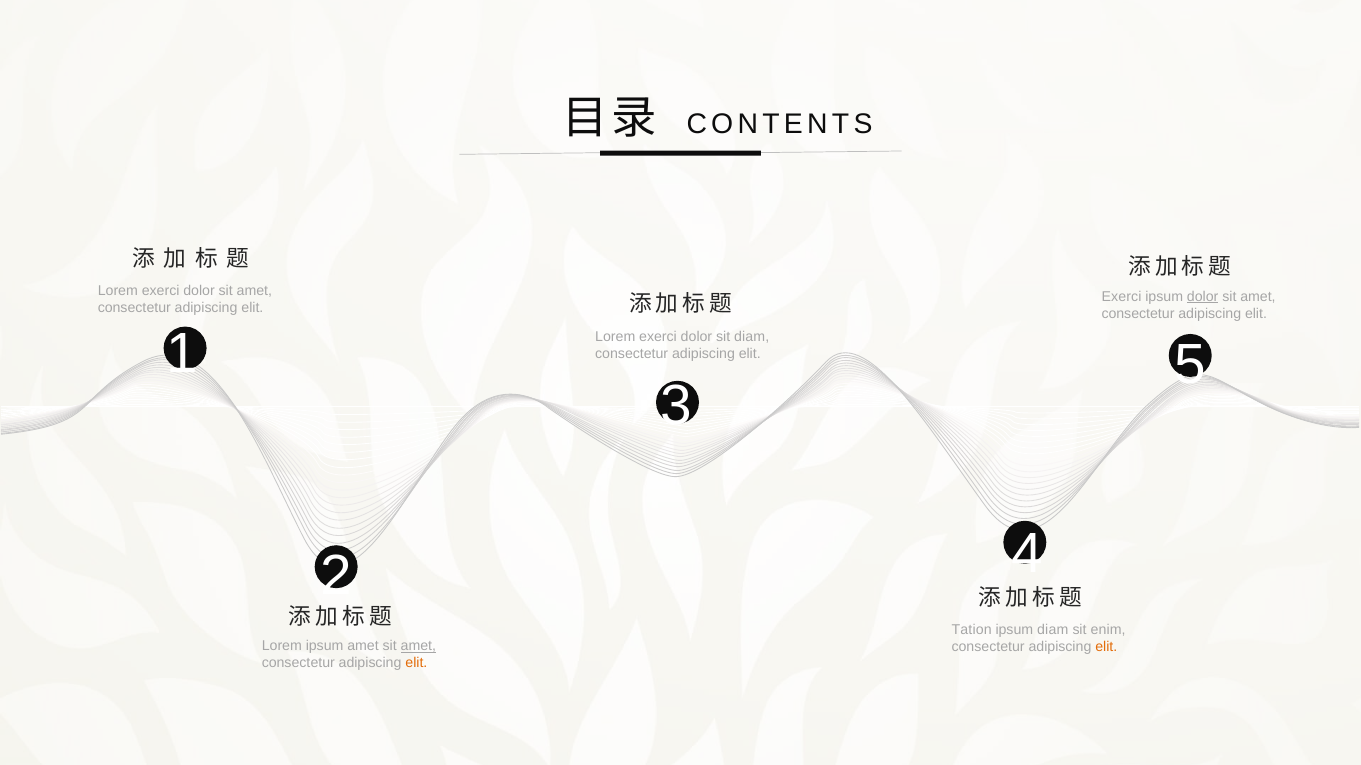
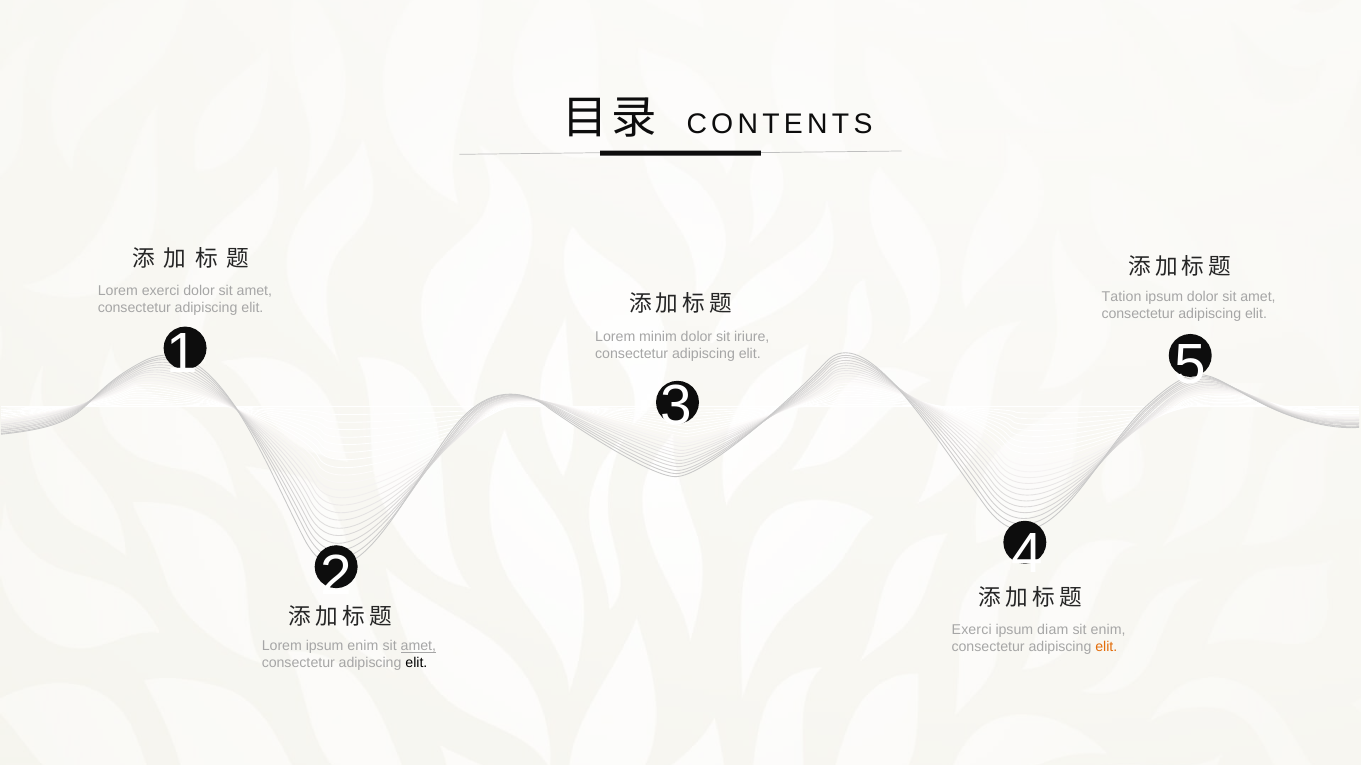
Exerci: Exerci -> Tation (1121, 297)
dolor underline: present -> none (1203, 297)
exerci: exerci -> minim (658, 337)
sit diam: diam -> iriure (752, 337)
Tation: Tation -> Exerci (972, 630)
ipsum amet: amet -> enim (363, 646)
elit colour: orange -> black (416, 663)
